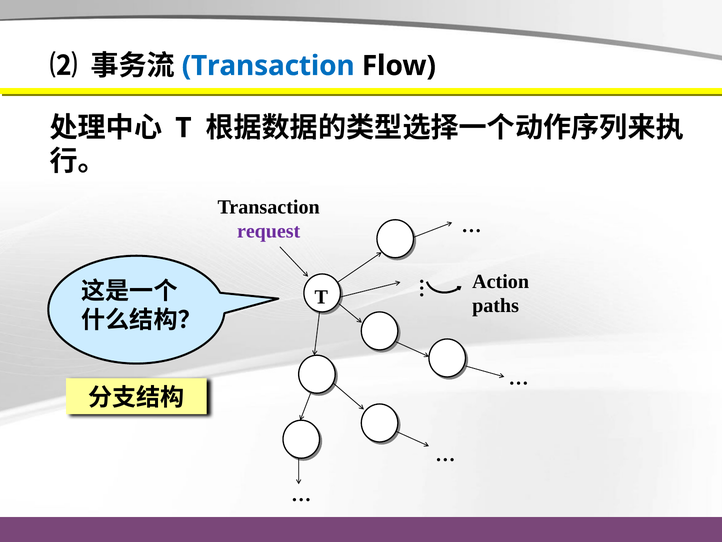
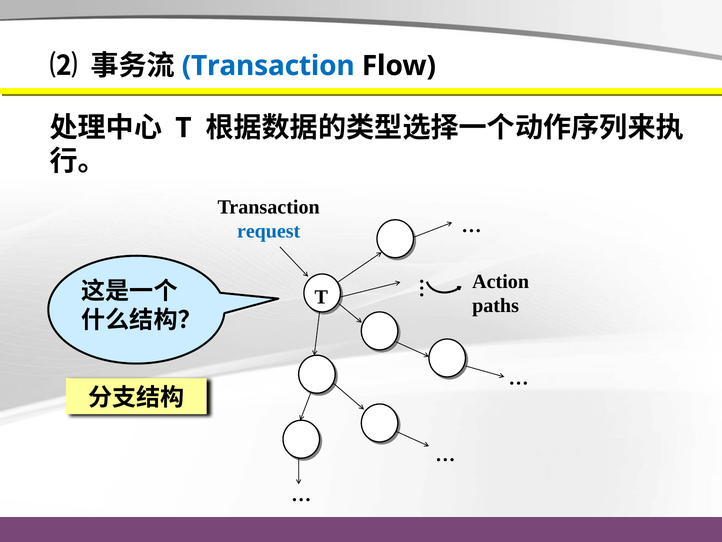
request colour: purple -> blue (269, 231)
